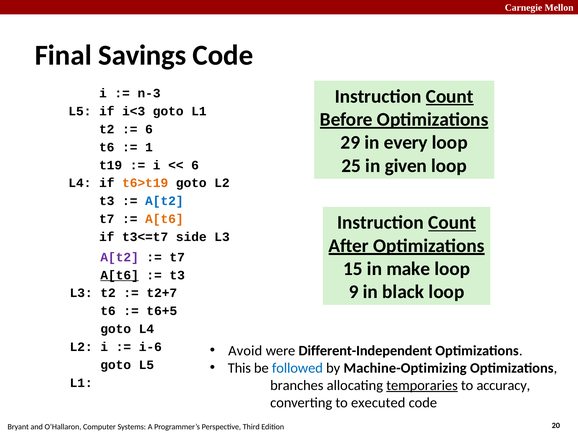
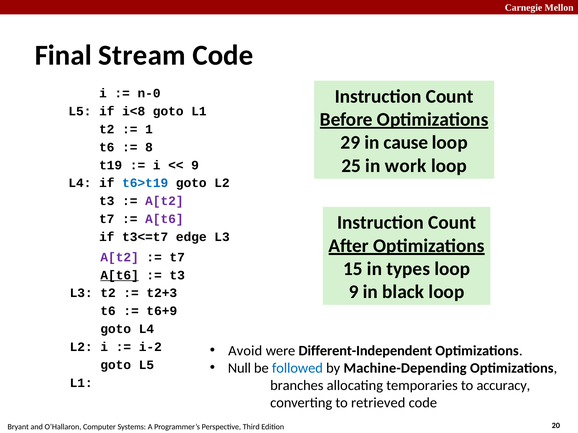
Savings: Savings -> Stream (142, 55)
n-3: n-3 -> n-0 (149, 93)
Count underline: present -> none (450, 97)
i<3: i<3 -> i<8 (134, 111)
6: 6 -> 1 (149, 129)
every: every -> cause (406, 143)
1: 1 -> 8 (149, 147)
given: given -> work (406, 166)
6: 6 -> 9 (195, 165)
t6>t19 colour: orange -> blue (145, 183)
A[t2 colour: blue -> purple (164, 201)
A[t6 colour: orange -> purple (164, 219)
Count underline: present -> none (452, 223)
side: side -> edge (191, 237)
make: make -> types (408, 269)
t2+7: t2+7 -> t2+3 (162, 293)
t6+5: t6+5 -> t6+9 (162, 311)
i-6: i-6 -> i-2 (150, 347)
This: This -> Null (239, 368)
Machine-Optimizing: Machine-Optimizing -> Machine-Depending (405, 368)
temporaries underline: present -> none (422, 386)
executed: executed -> retrieved (378, 403)
